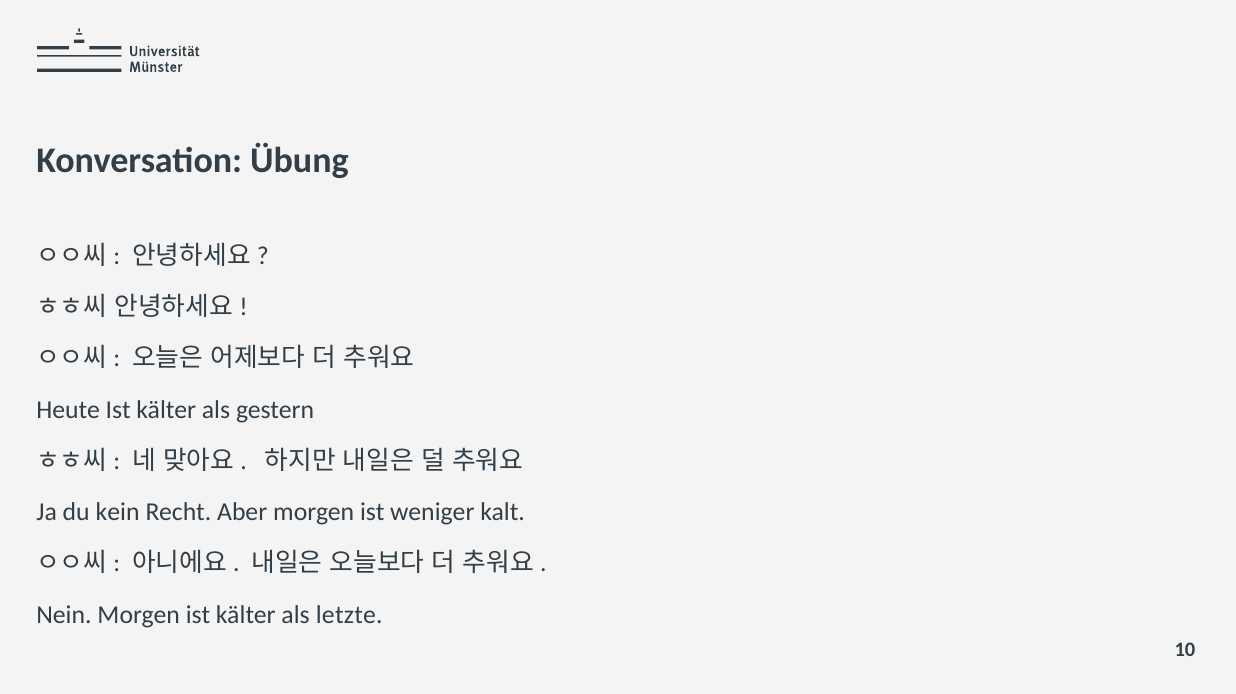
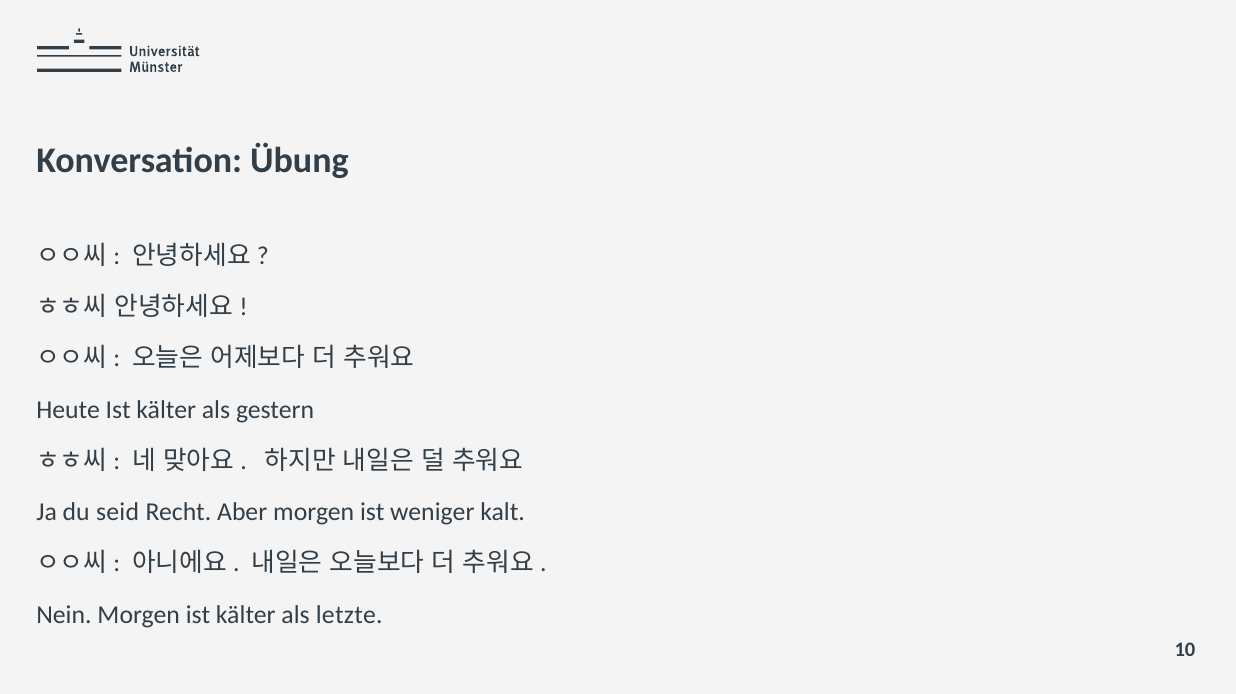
kein: kein -> seid (118, 513)
